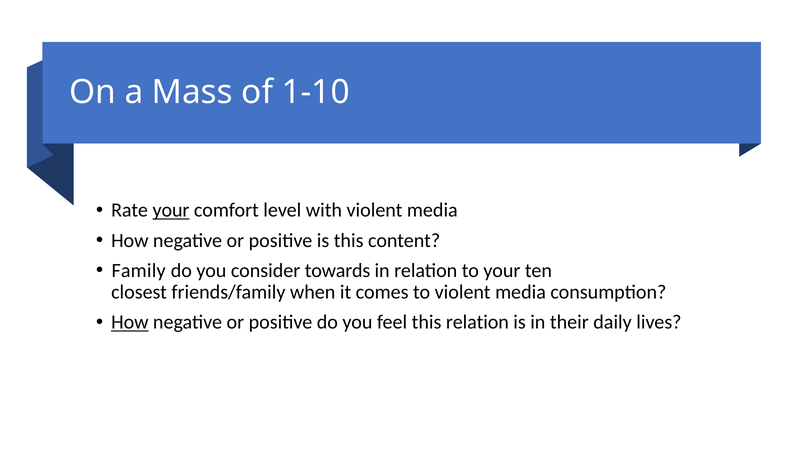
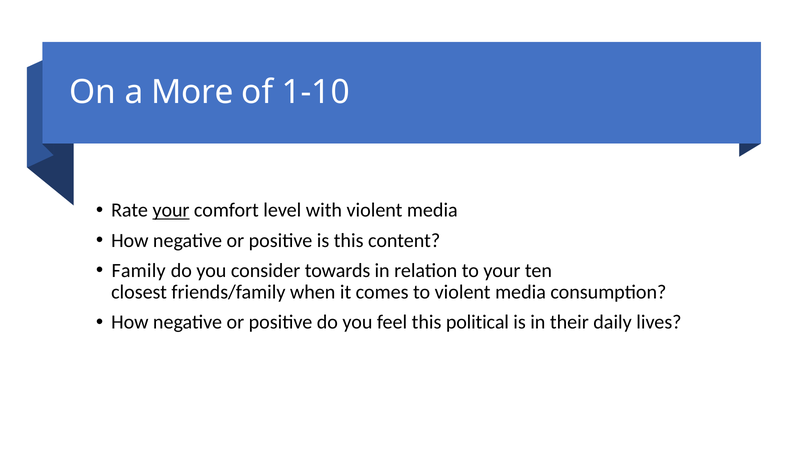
Mass: Mass -> More (192, 92)
How underline: present -> none (130, 322)
this relation: relation -> political (477, 322)
